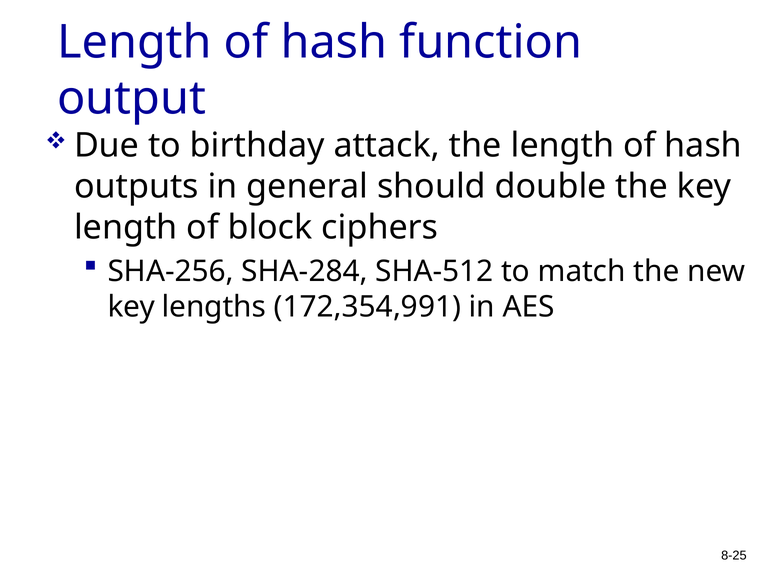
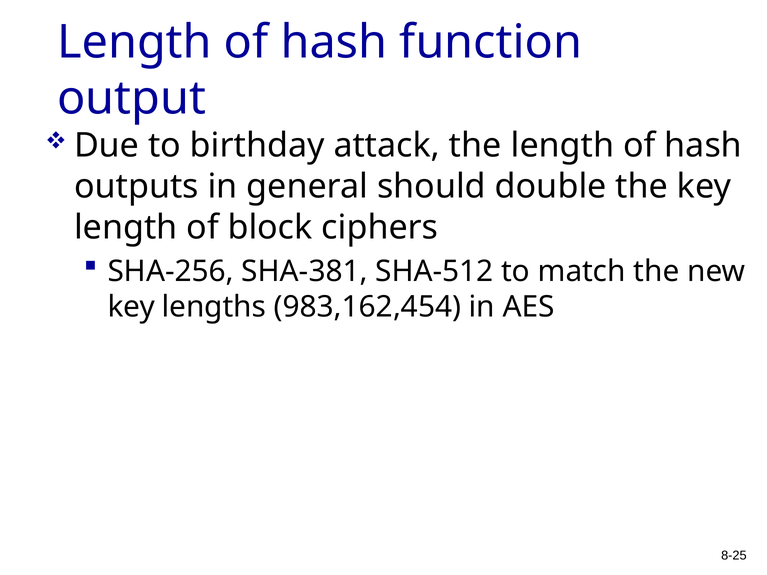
SHA-284: SHA-284 -> SHA-381 (305, 271)
172,354,991: 172,354,991 -> 983,162,454 (367, 307)
